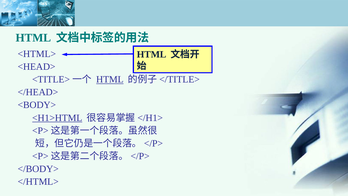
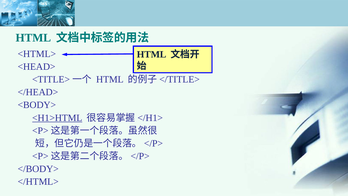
HTML underline: present -> none (110, 79)
